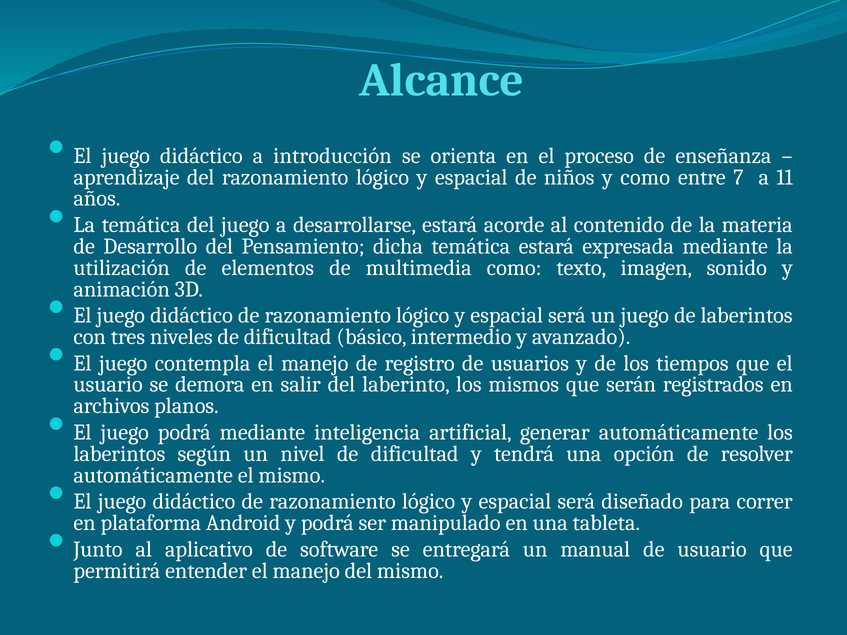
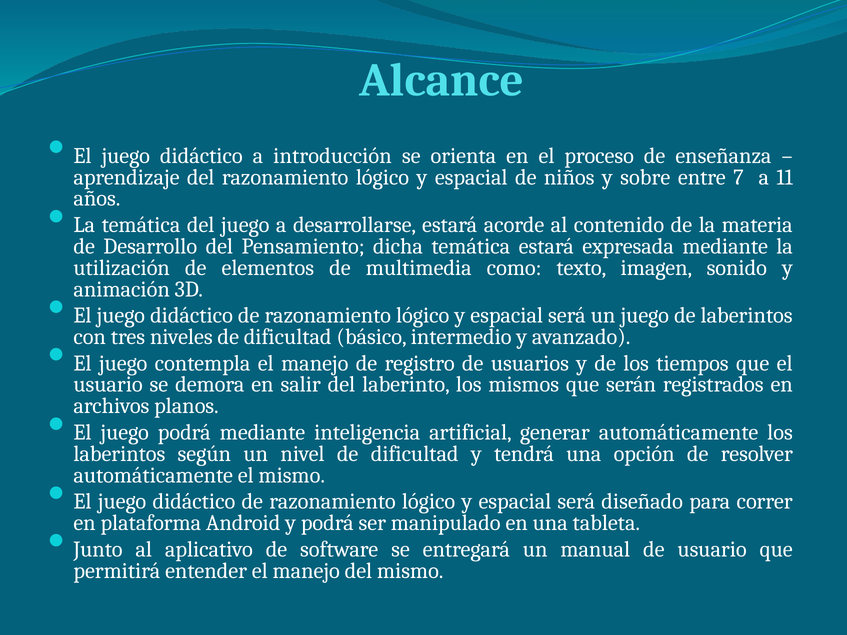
y como: como -> sobre (645, 177)
